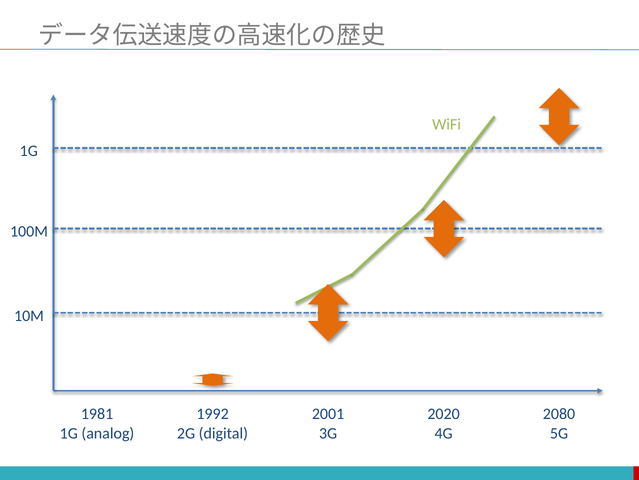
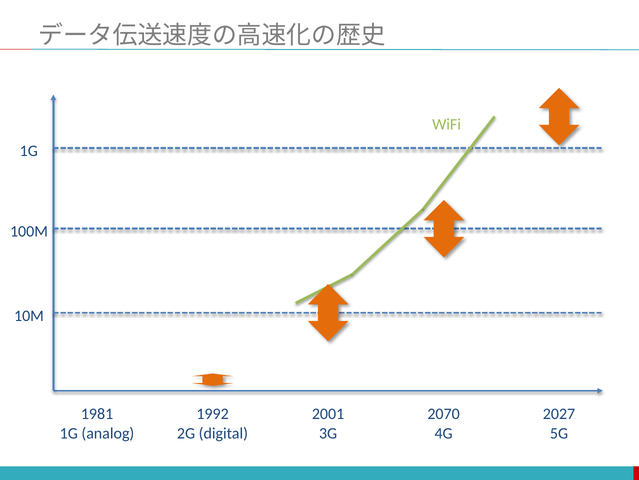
2020: 2020 -> 2070 (444, 413)
2080: 2080 -> 2027 (559, 413)
